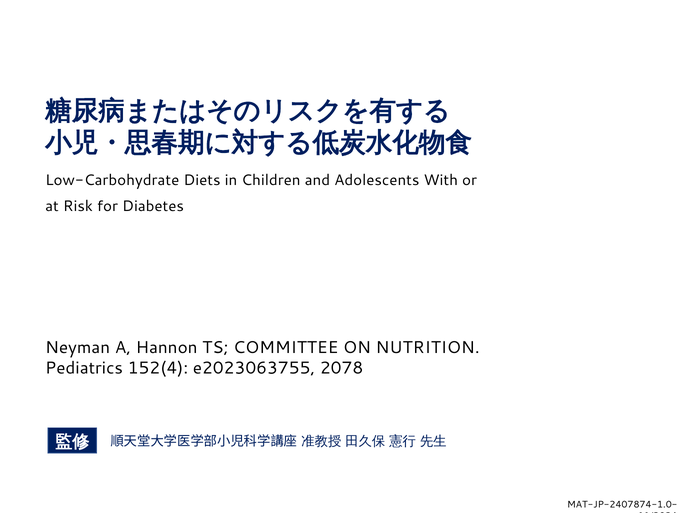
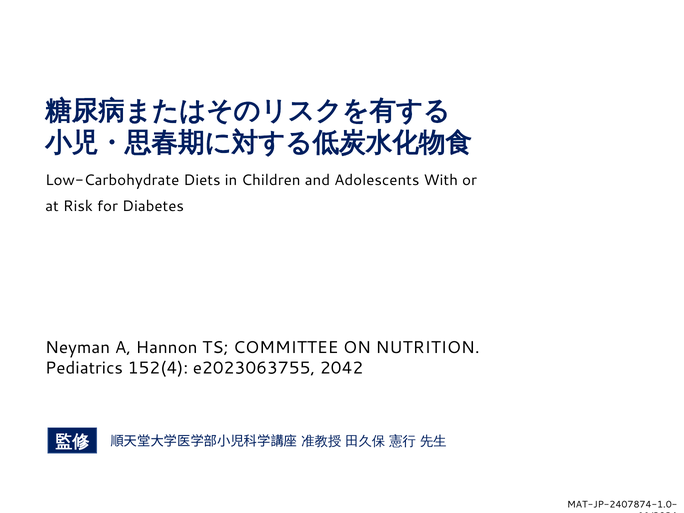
2078: 2078 -> 2042 (342, 368)
